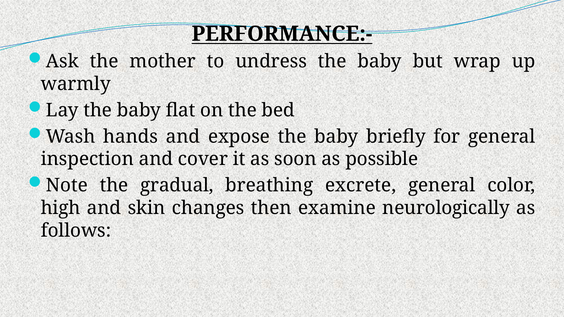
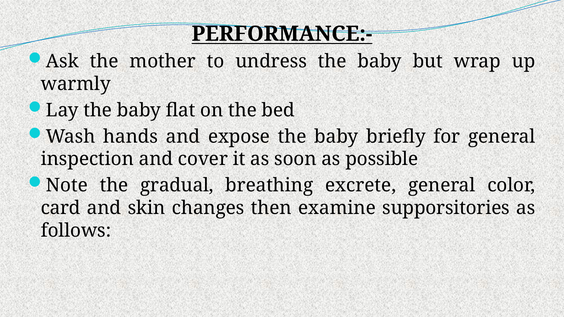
high: high -> card (61, 208)
neurologically: neurologically -> supporsitories (446, 208)
